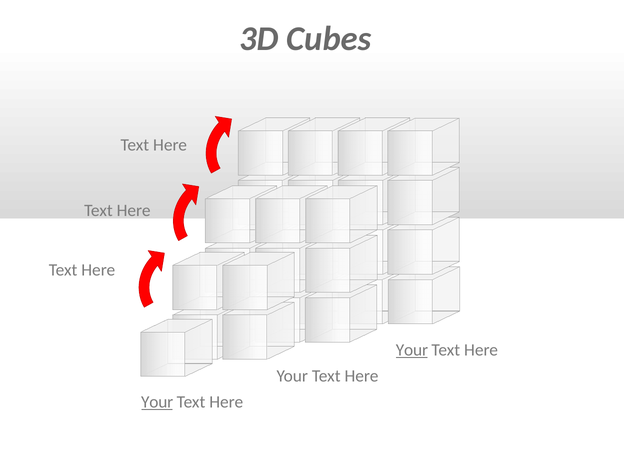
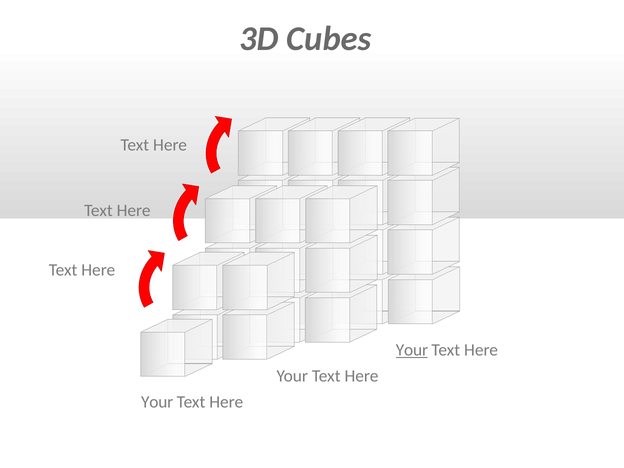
Your underline: present -> none (157, 402)
